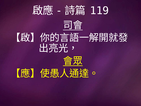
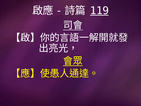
119 underline: none -> present (99, 11)
